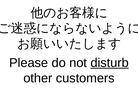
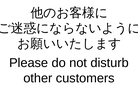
disturb underline: present -> none (110, 63)
